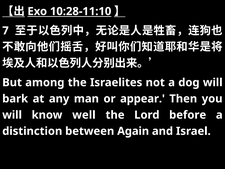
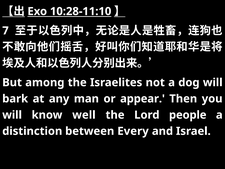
before: before -> people (188, 115)
Again: Again -> Every (133, 131)
